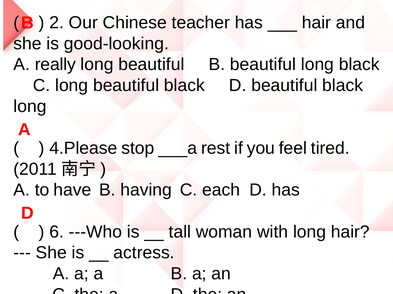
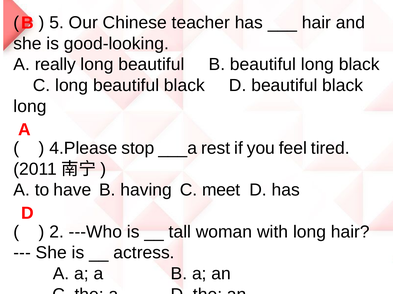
2: 2 -> 5 (57, 23)
each: each -> meet (221, 190)
6: 6 -> 2 (57, 232)
